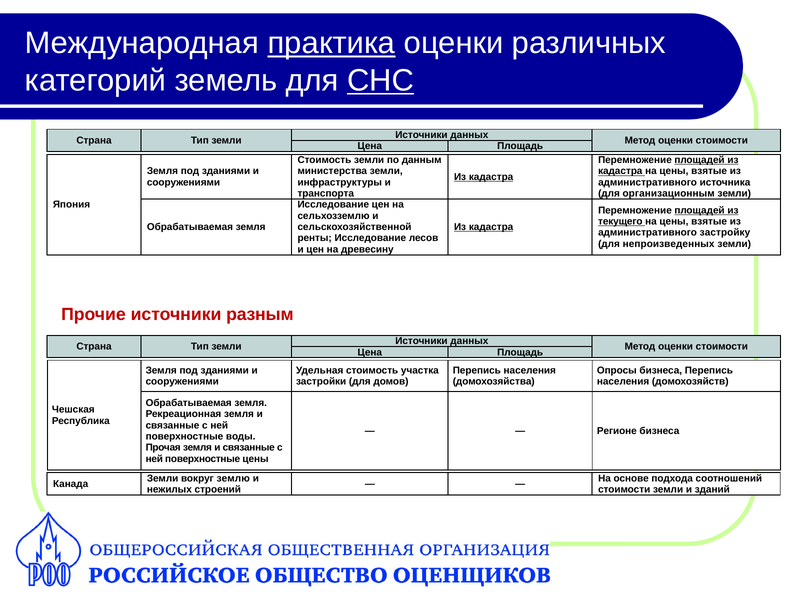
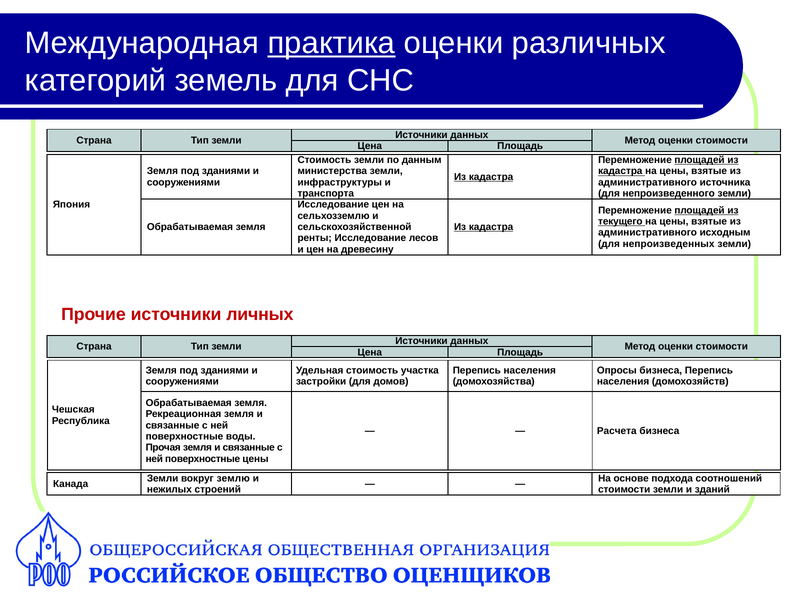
СНС underline: present -> none (381, 80)
организационным: организационным -> непроизведенного (669, 194)
застройку: застройку -> исходным (725, 233)
разным: разным -> личных (260, 314)
Регионе: Регионе -> Расчета (617, 431)
